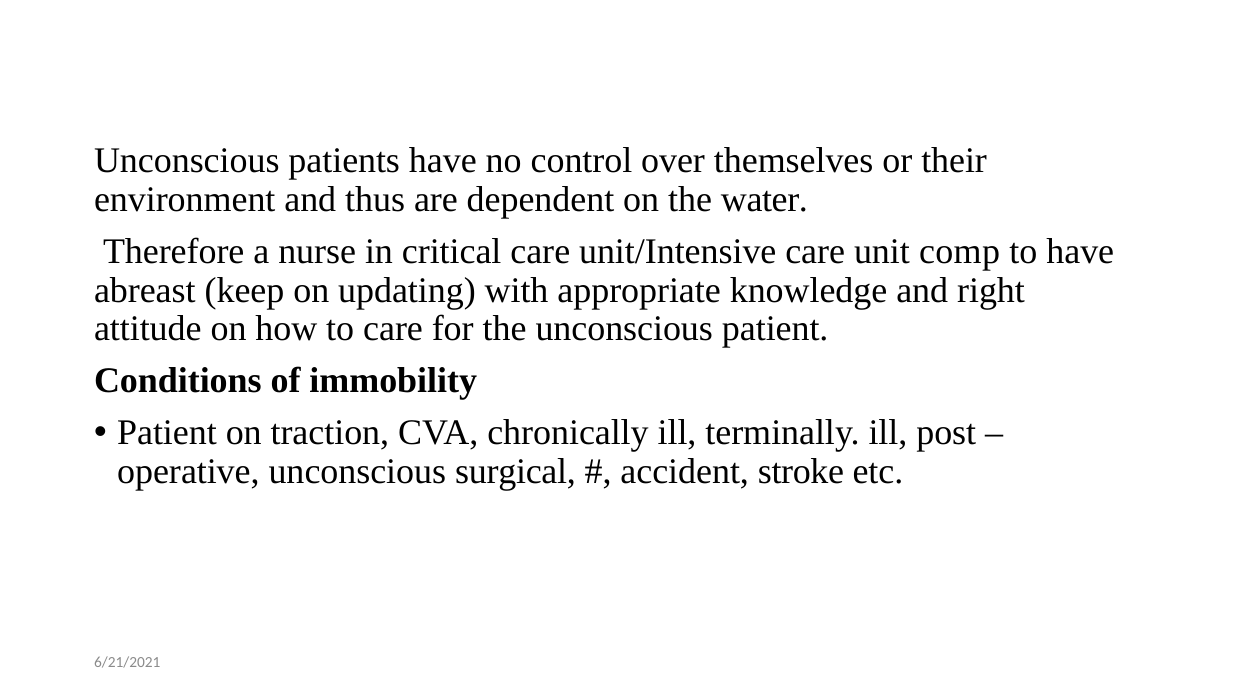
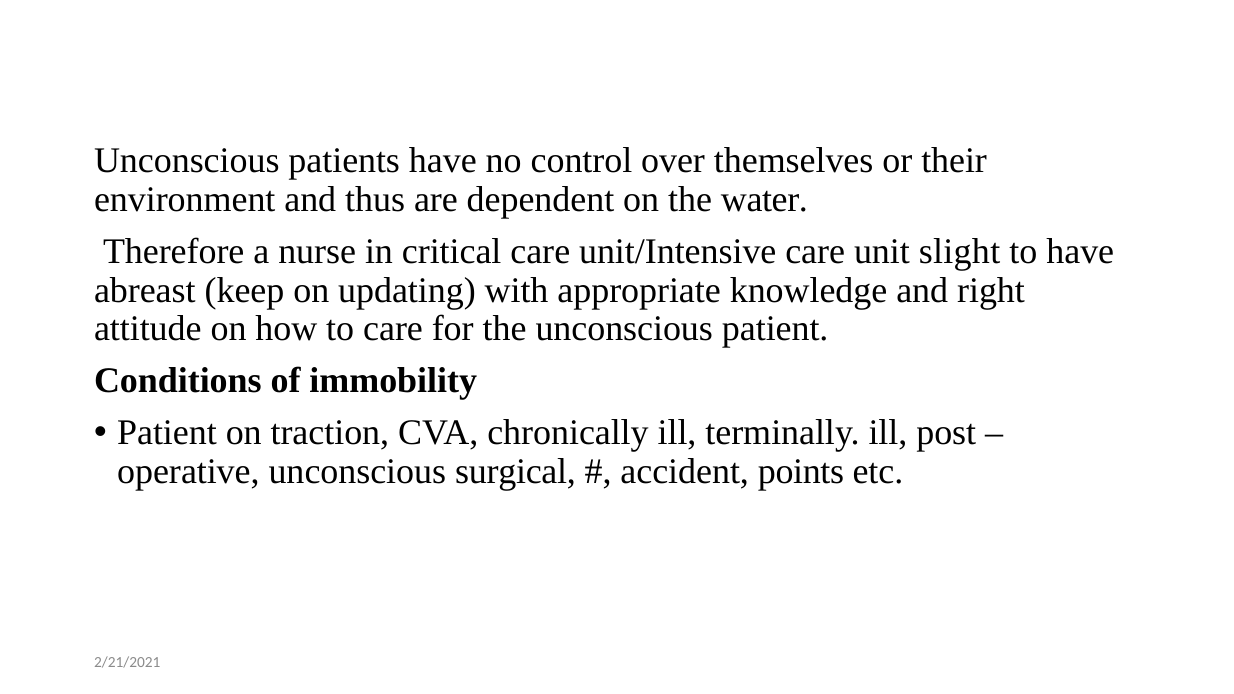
comp: comp -> slight (960, 251)
stroke: stroke -> points (801, 472)
6/21/2021: 6/21/2021 -> 2/21/2021 (127, 663)
